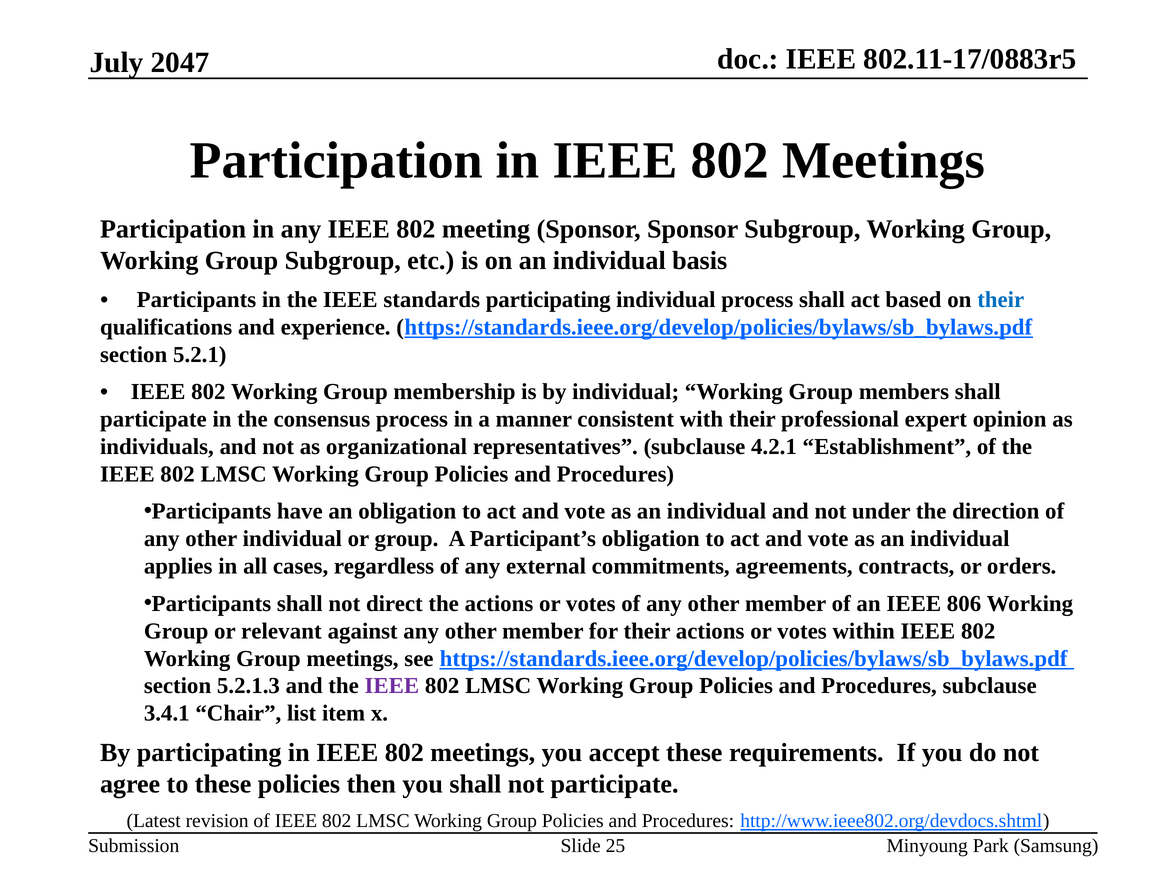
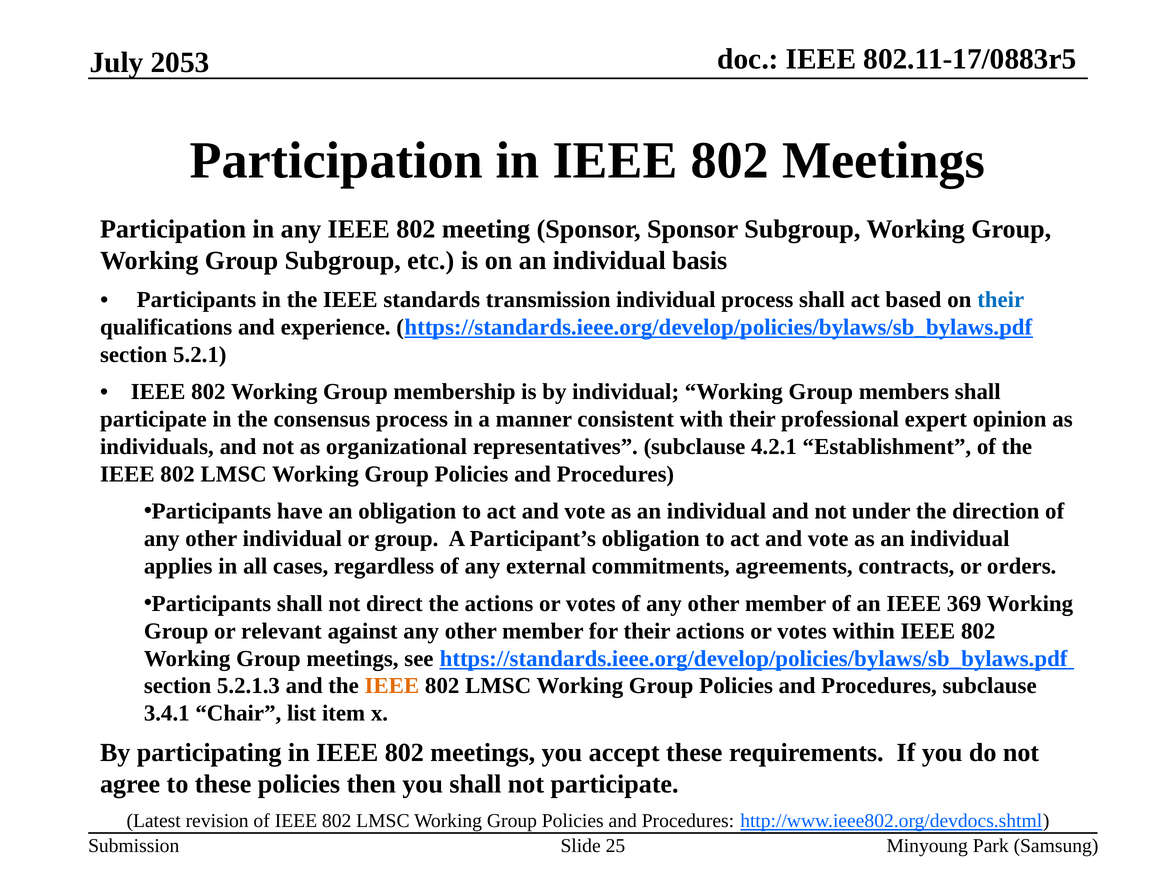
2047: 2047 -> 2053 (180, 63)
standards participating: participating -> transmission (548, 300)
806: 806 -> 369 (964, 604)
IEEE colour: purple -> orange (392, 686)
